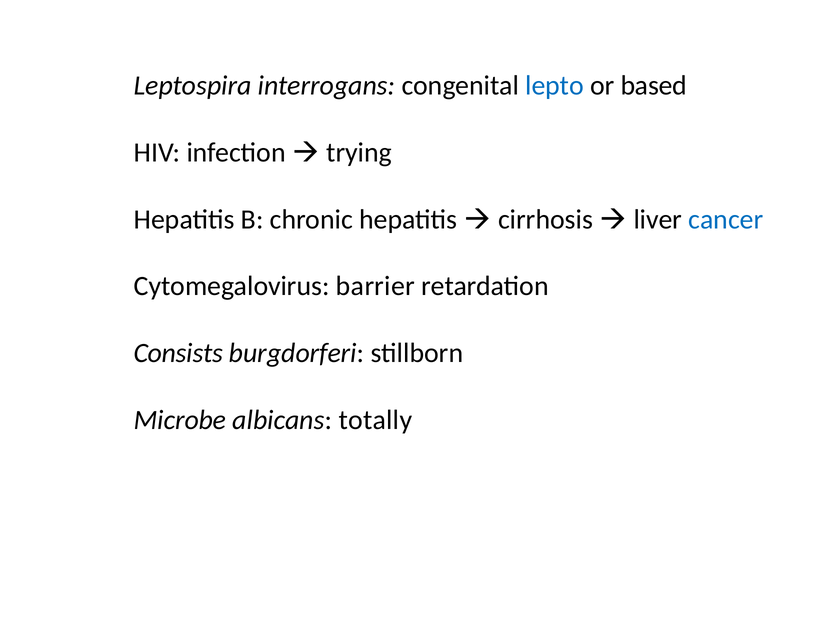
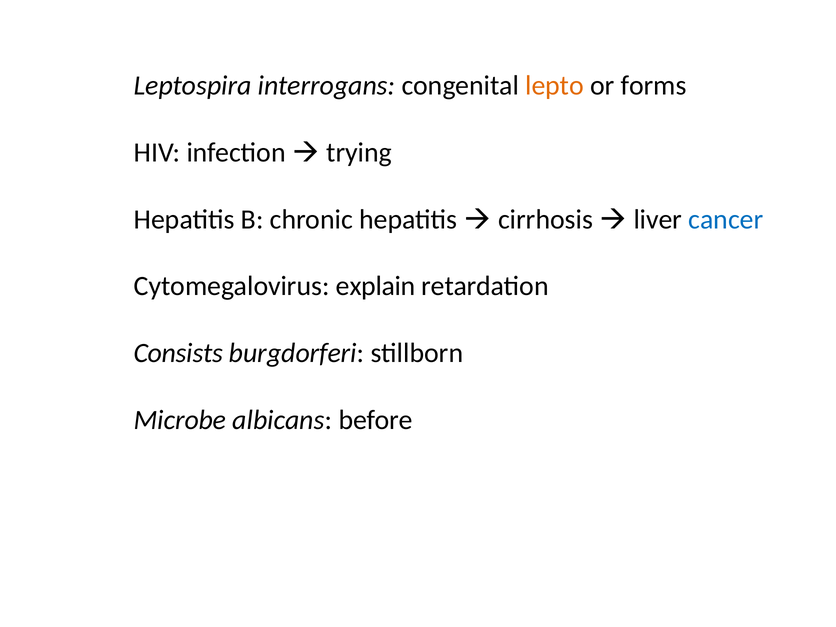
lepto colour: blue -> orange (555, 86)
based: based -> forms (654, 86)
barrier: barrier -> explain (376, 286)
totally: totally -> before (376, 420)
